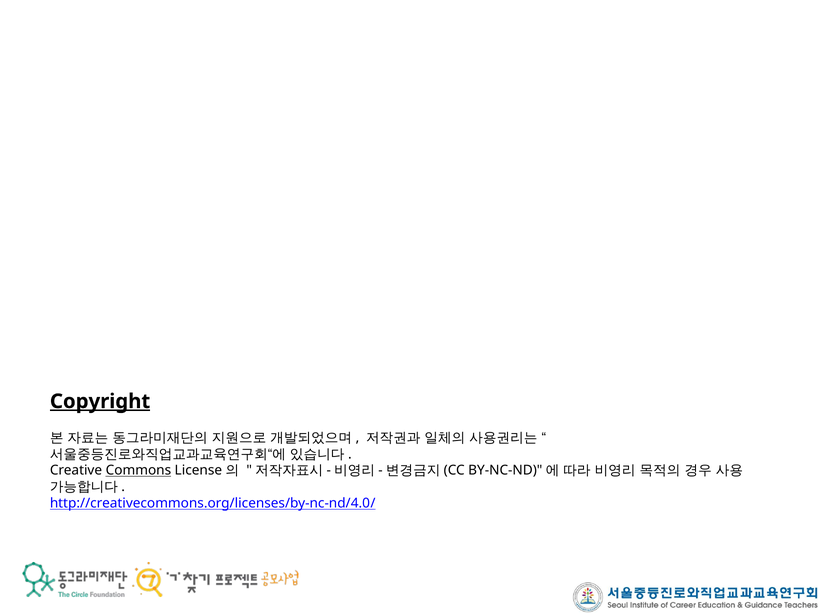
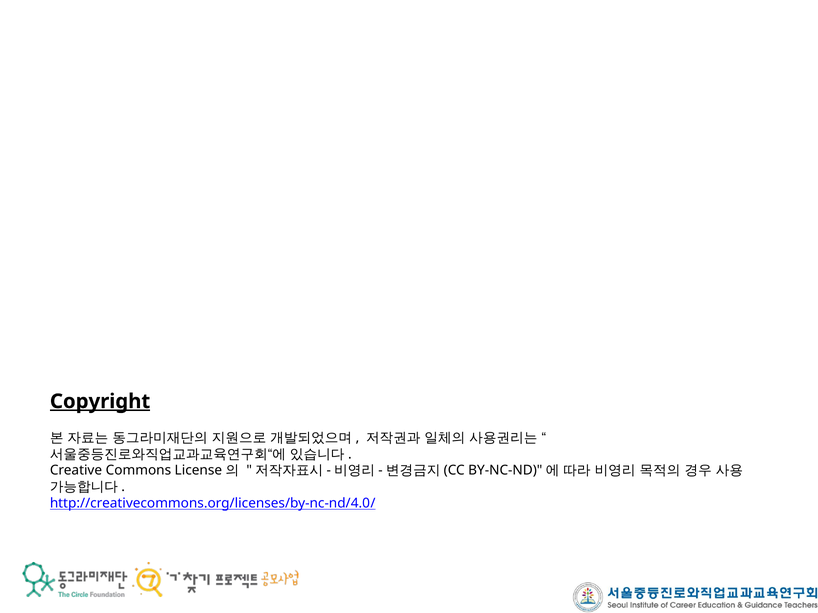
Commons underline: present -> none (138, 471)
